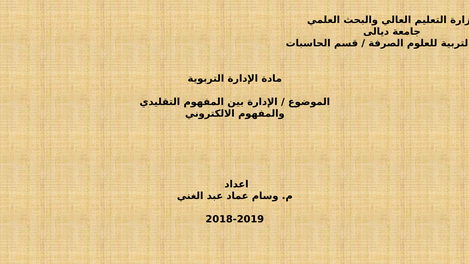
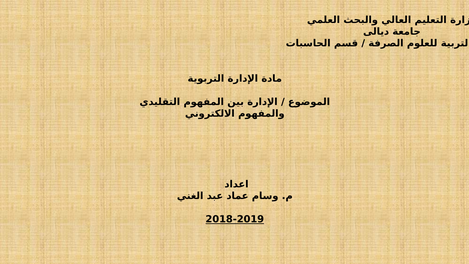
2018-2019 underline: none -> present (235, 219)
